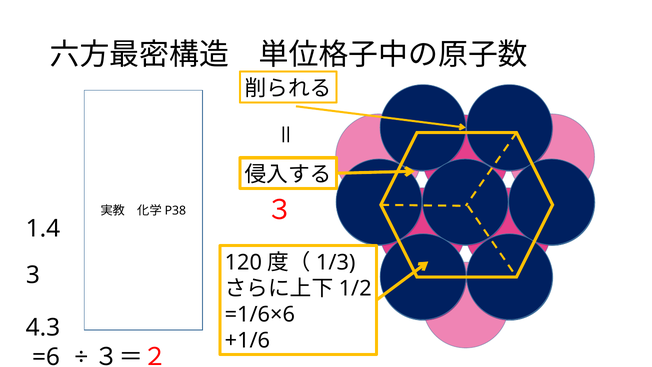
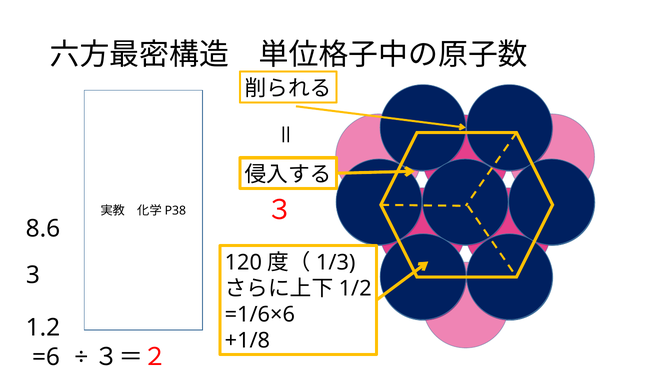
1.4: 1.4 -> 8.6 (43, 229)
4.3: 4.3 -> 1.2 (43, 327)
+1/6: +1/6 -> +1/8 (247, 341)
